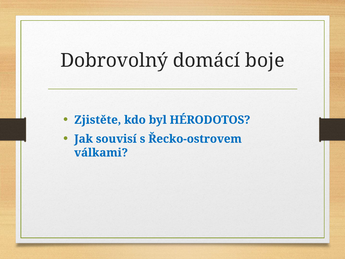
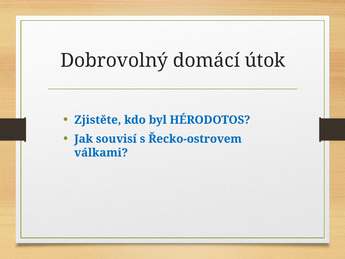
boje: boje -> útok (265, 60)
